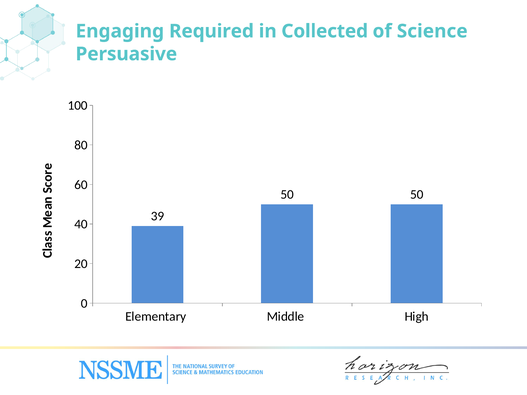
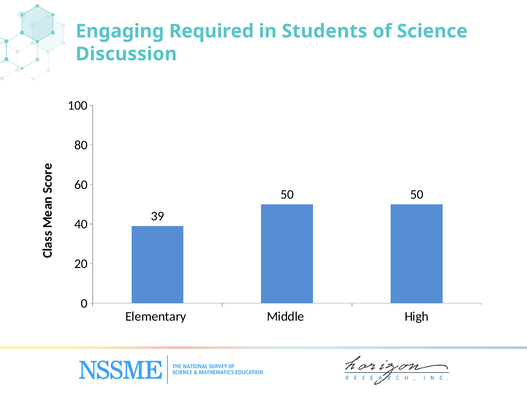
Collected: Collected -> Students (325, 31)
Persuasive: Persuasive -> Discussion (126, 54)
